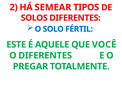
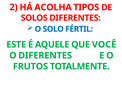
SEMEAR: SEMEAR -> ACOLHA (53, 7)
PREGAR: PREGAR -> FRUTOS (30, 67)
